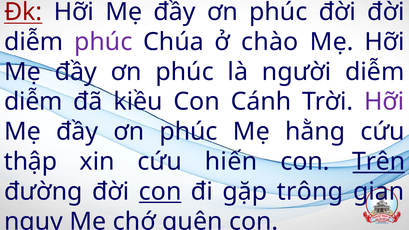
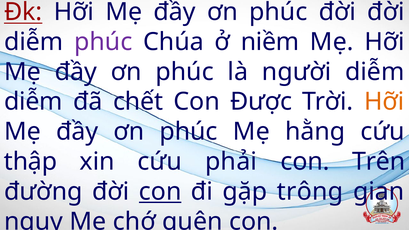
chào: chào -> niềm (270, 42)
kiều: kiều -> chết (138, 102)
Cánh: Cánh -> Được (261, 102)
Hỡi colour: purple -> orange (384, 102)
hiến: hiến -> phải (231, 162)
Trên underline: present -> none (379, 162)
